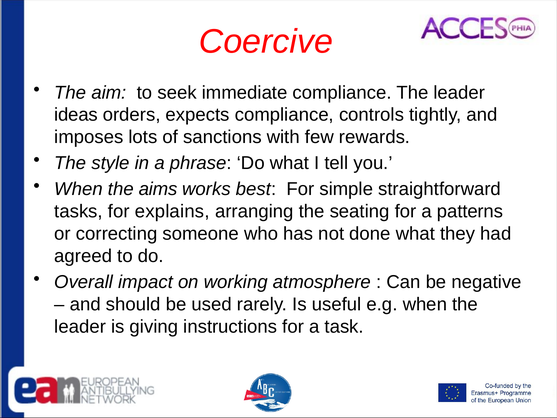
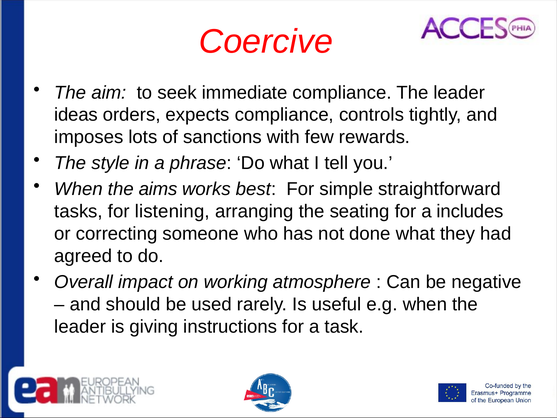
explains: explains -> listening (172, 211)
patterns: patterns -> includes (470, 211)
